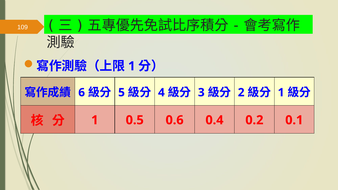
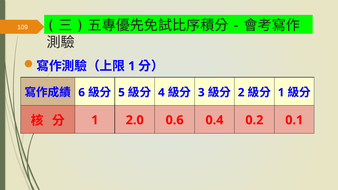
0.5: 0.5 -> 2.0 (135, 120)
